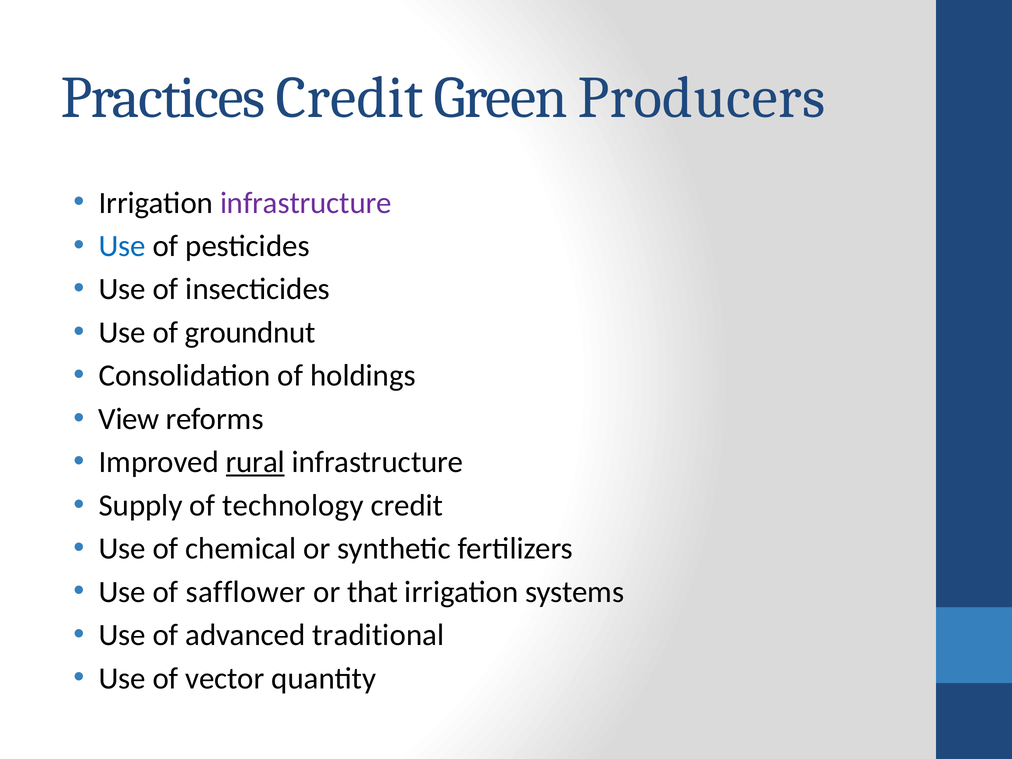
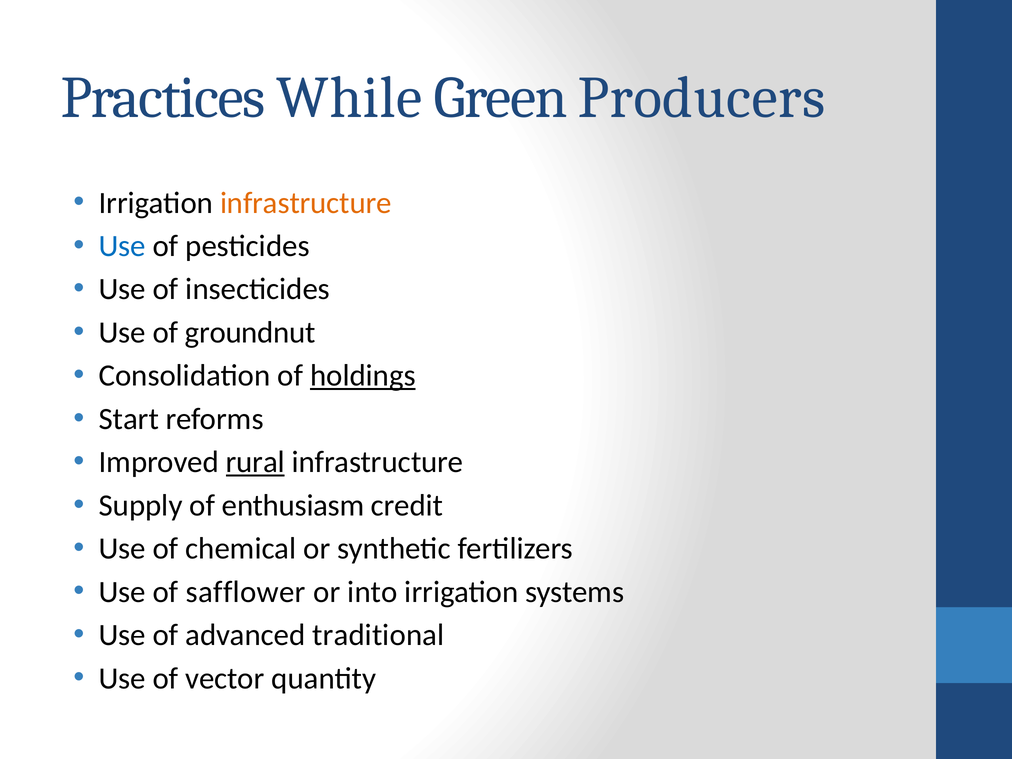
Practices Credit: Credit -> While (349, 98)
infrastructure colour: purple -> orange (306, 203)
holdings underline: none -> present (363, 376)
View: View -> Start (129, 419)
technology: technology -> enthusiasm (293, 505)
that: that -> into (372, 592)
